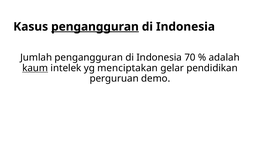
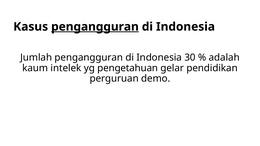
70: 70 -> 30 (190, 58)
kaum underline: present -> none (35, 68)
menciptakan: menciptakan -> pengetahuan (128, 68)
